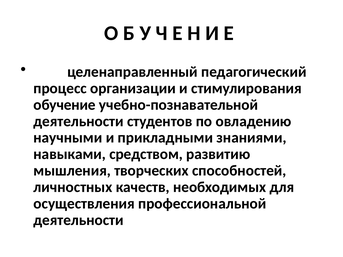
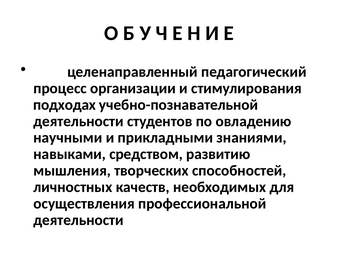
обучение: обучение -> подходах (65, 105)
